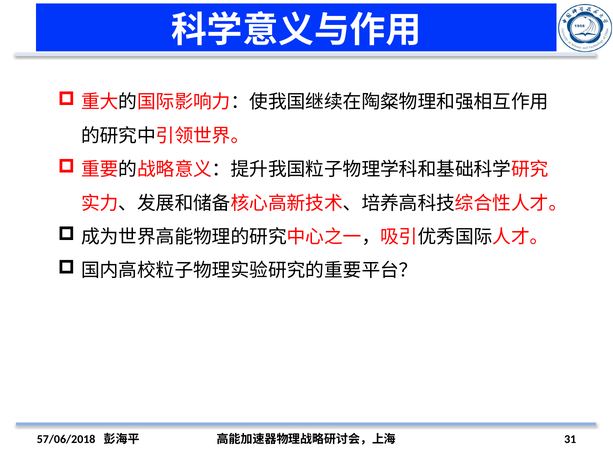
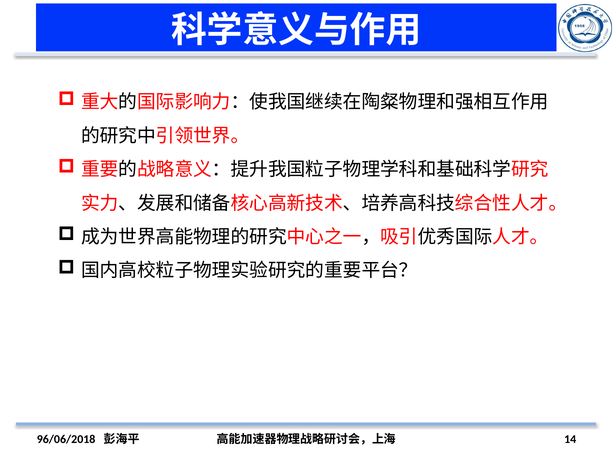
57/06/2018: 57/06/2018 -> 96/06/2018 (66, 439)
31: 31 -> 14 (570, 439)
